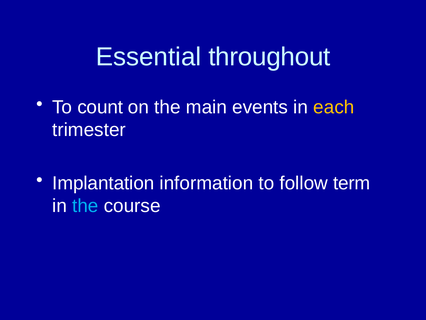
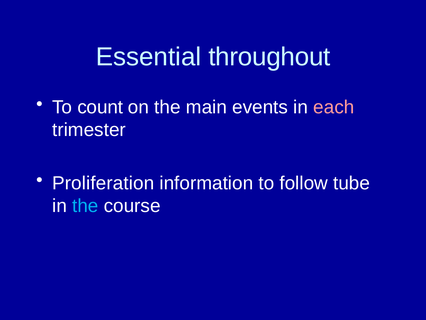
each colour: yellow -> pink (334, 107)
Implantation: Implantation -> Proliferation (103, 183)
term: term -> tube (352, 183)
